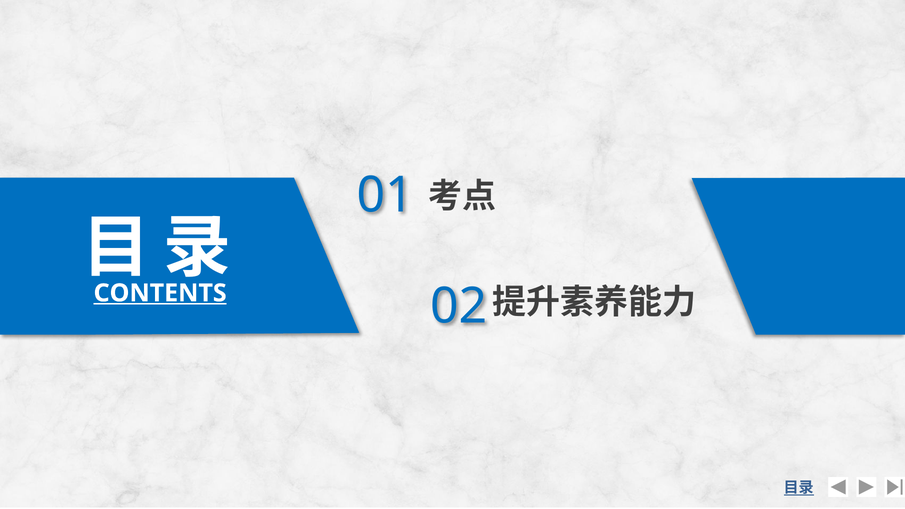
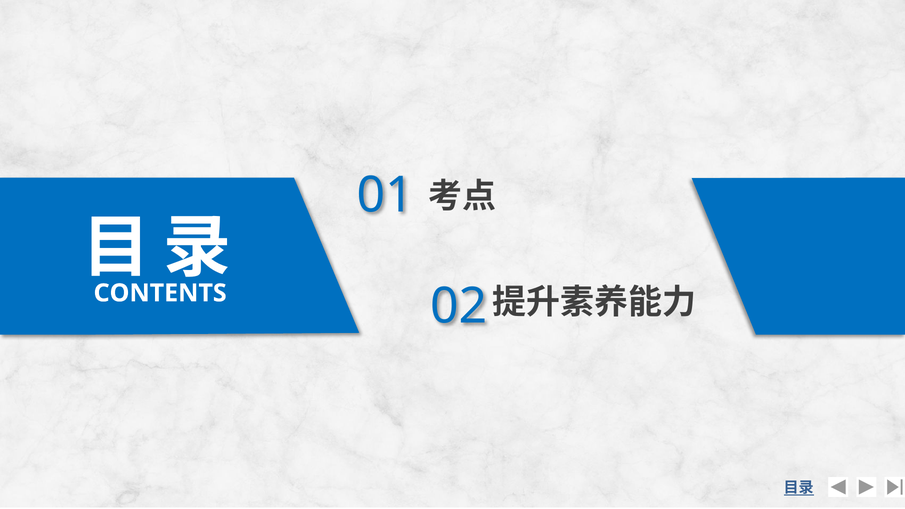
CONTENTS underline: present -> none (160, 293)
